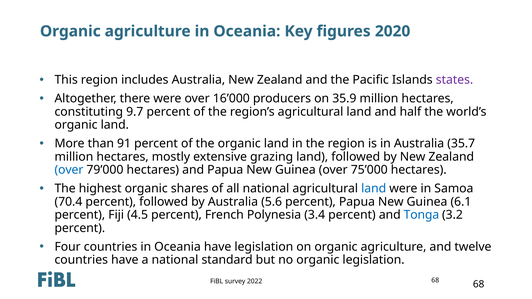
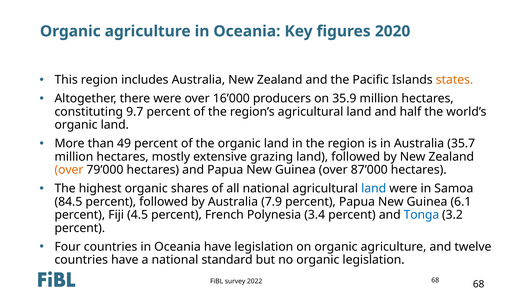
states colour: purple -> orange (455, 80)
91: 91 -> 49 (124, 144)
over colour: blue -> orange (69, 170)
75’000: 75’000 -> 87’000 (369, 170)
70.4: 70.4 -> 84.5 (68, 202)
5.6: 5.6 -> 7.9 (272, 202)
